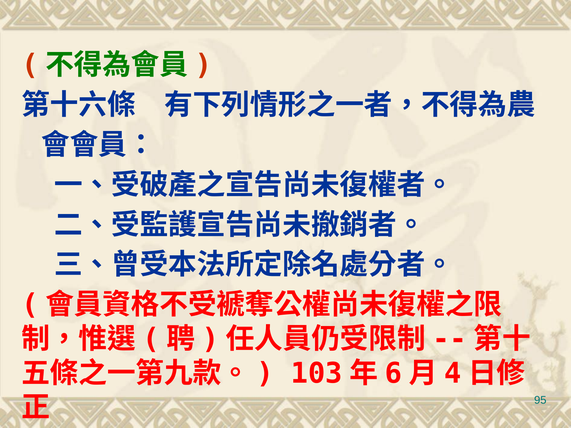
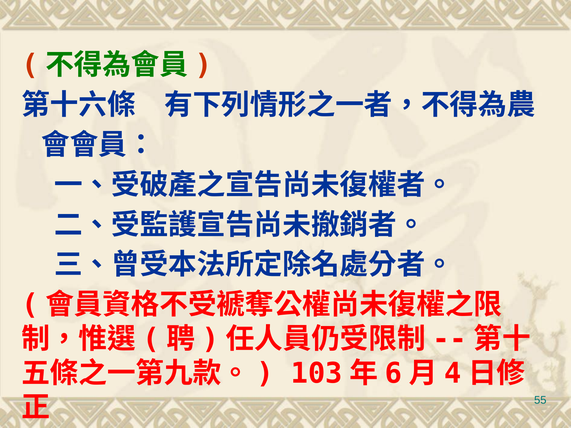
95: 95 -> 55 (540, 400)
